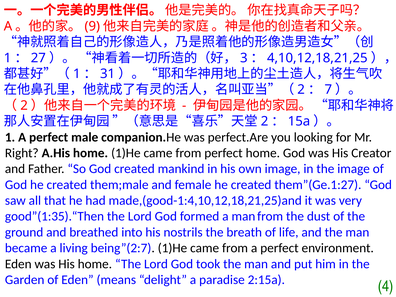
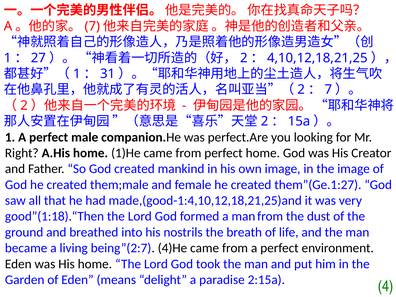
9: 9 -> 7 (92, 26)
3: 3 -> 2 (244, 58)
good”(1:35).“Then: good”(1:35).“Then -> good”(1:18).“Then (54, 216)
being”(2:7 1)He: 1)He -> 4)He (172, 248)
